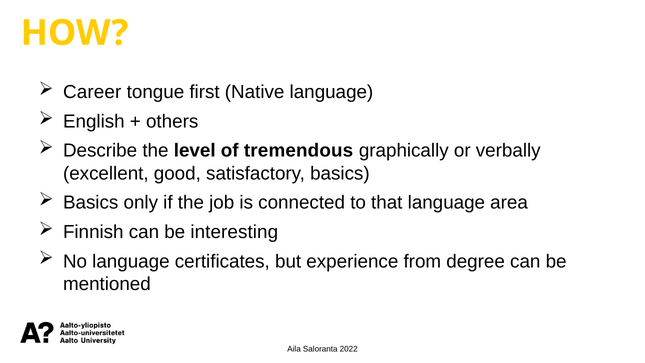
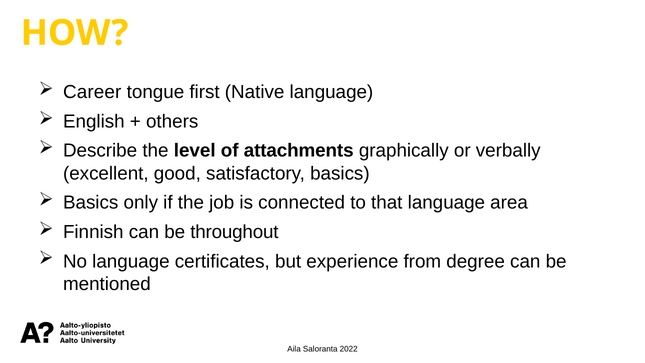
tremendous: tremendous -> attachments (299, 151)
interesting: interesting -> throughout (234, 232)
